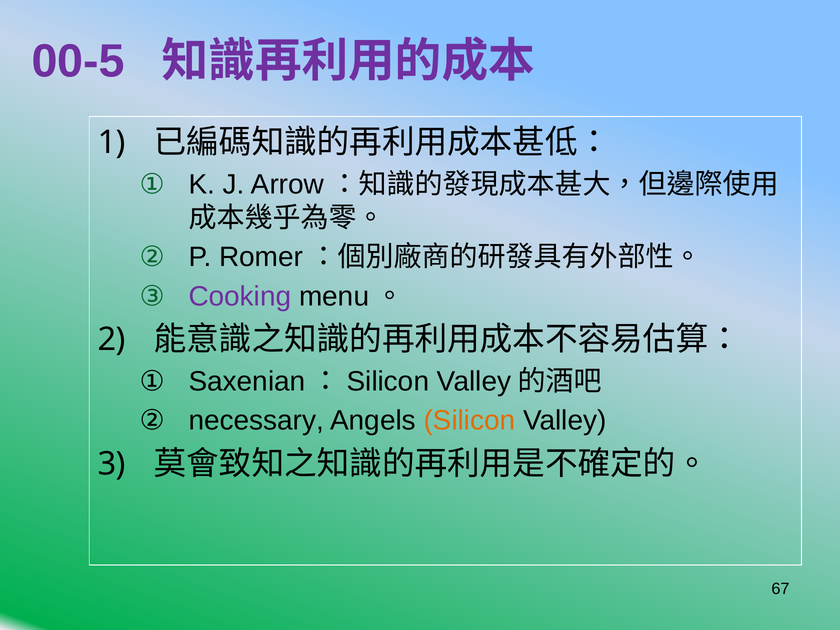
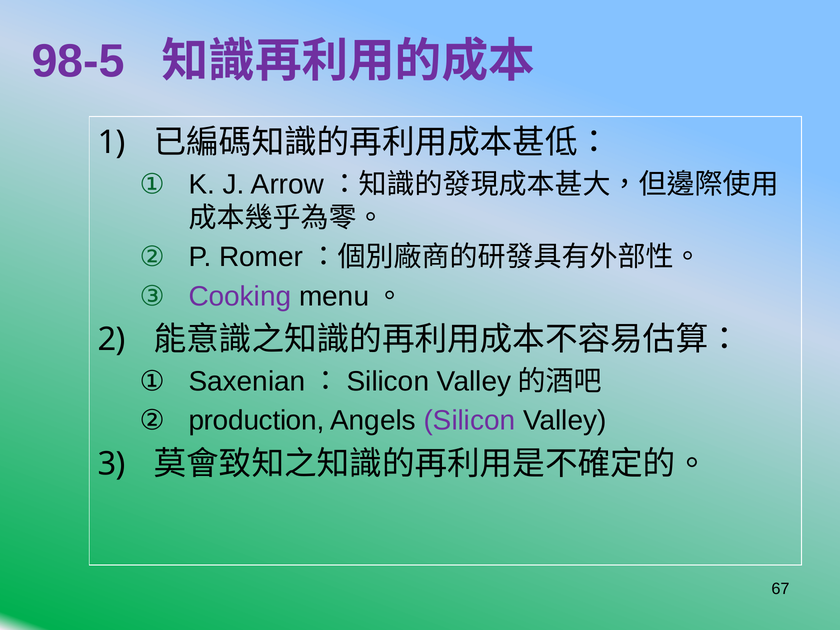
00-5: 00-5 -> 98-5 (78, 62)
necessary: necessary -> production (256, 420)
Silicon colour: orange -> purple (469, 420)
